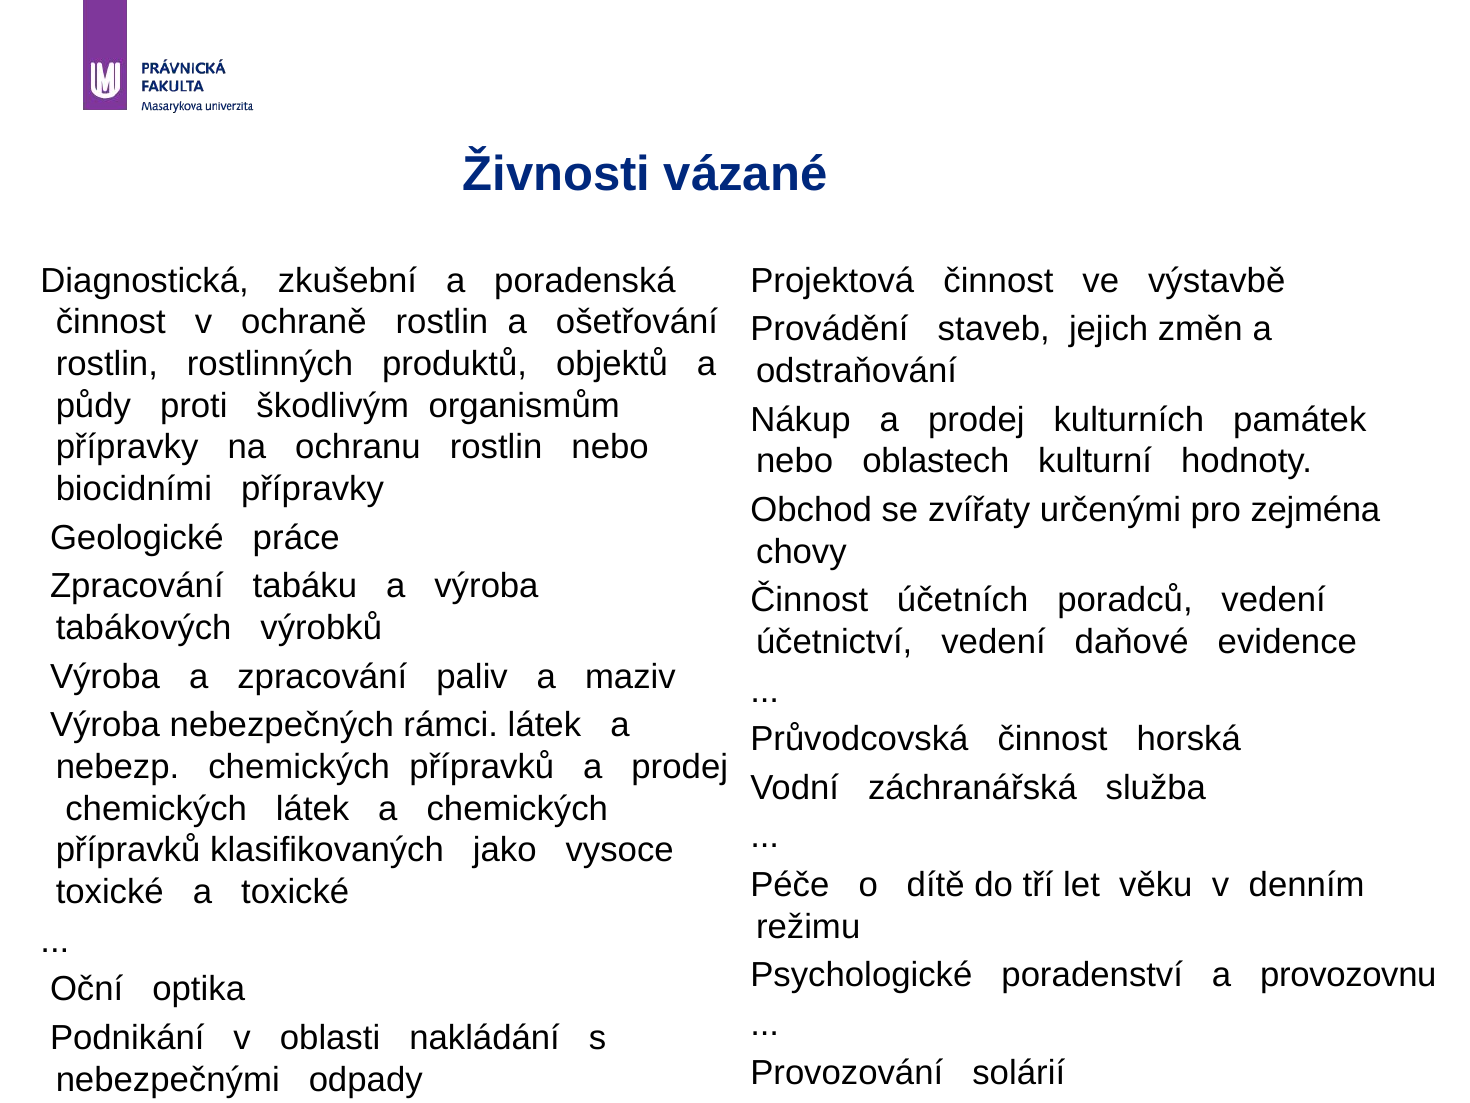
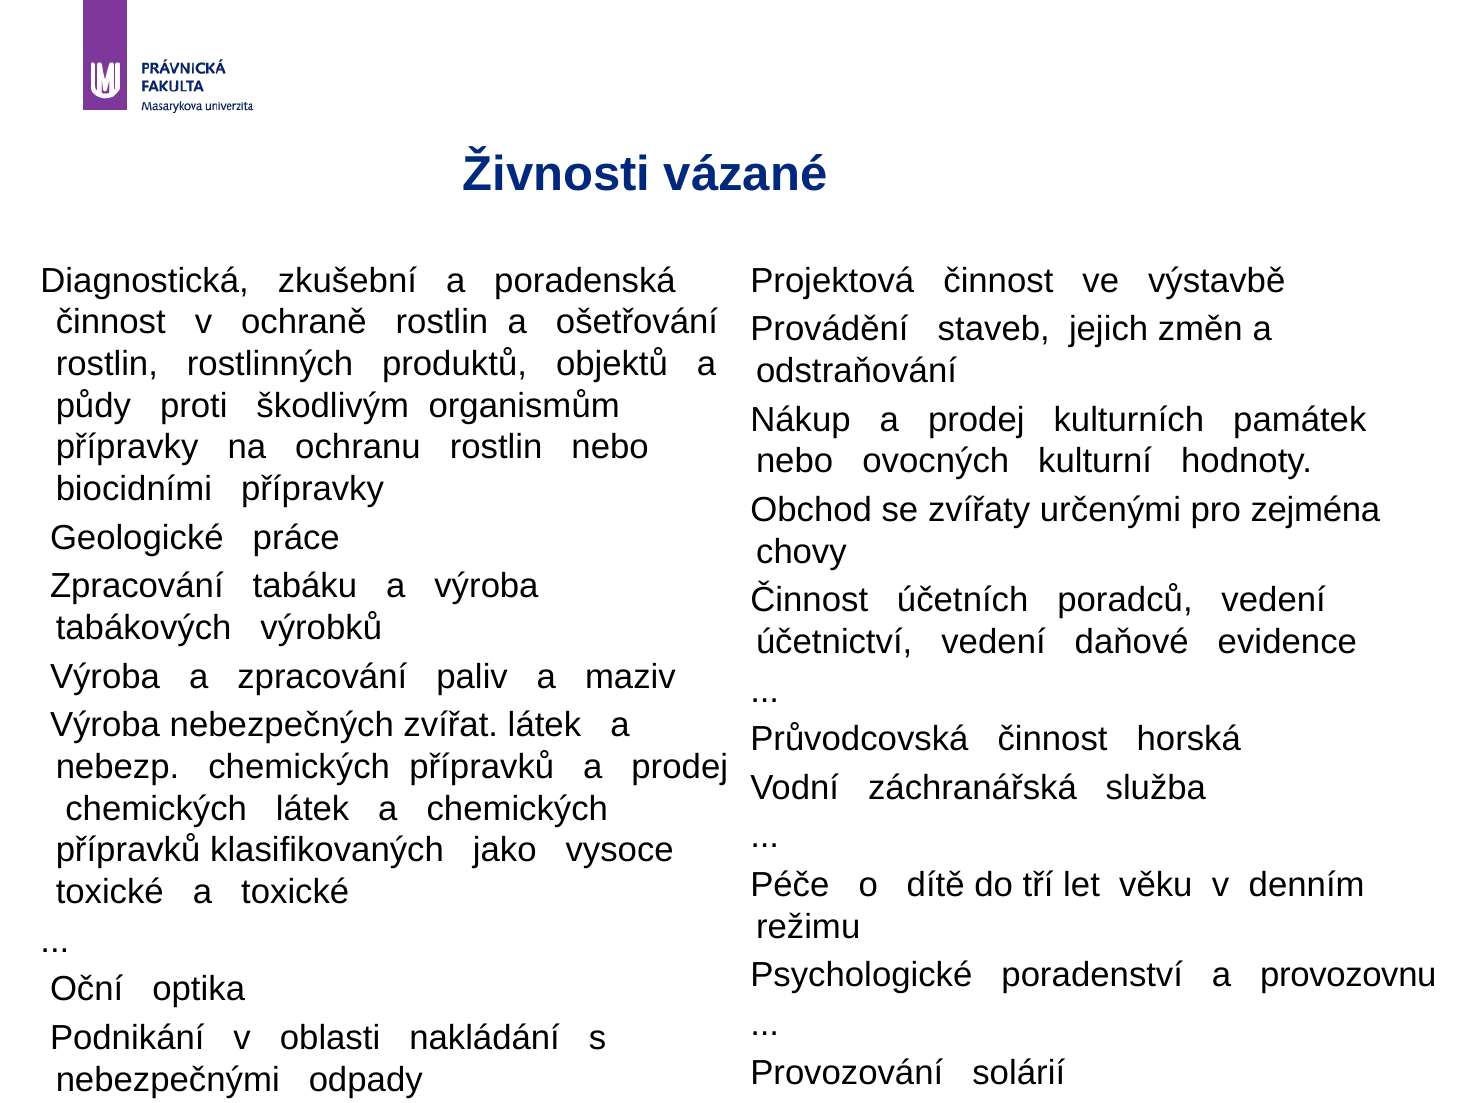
oblastech: oblastech -> ovocných (936, 461)
rámci: rámci -> zvířat (451, 725)
